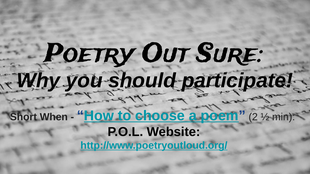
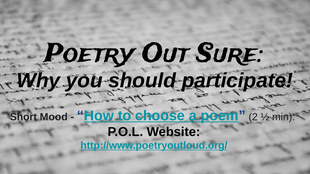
When: When -> Mood (54, 117)
